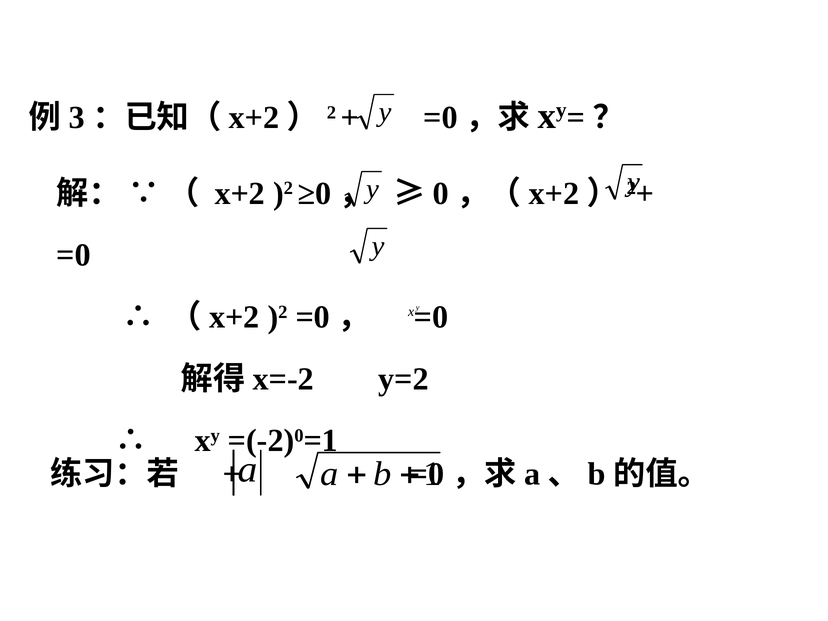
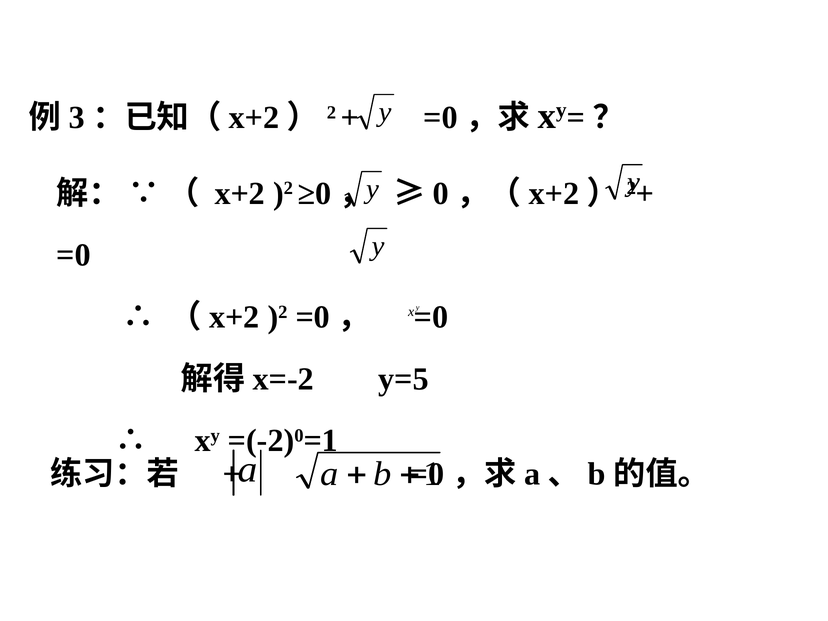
y=2: y=2 -> y=5 (404, 379)
